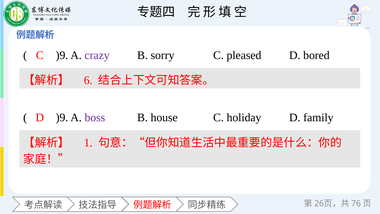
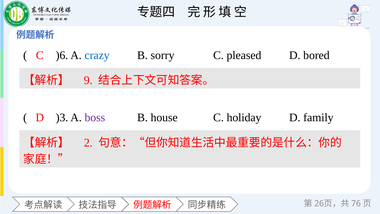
)9: )9 -> )6 (62, 55)
crazy colour: purple -> blue (97, 55)
6: 6 -> 9 (88, 80)
)9: )9 -> )3 (62, 117)
1: 1 -> 2 (88, 143)
